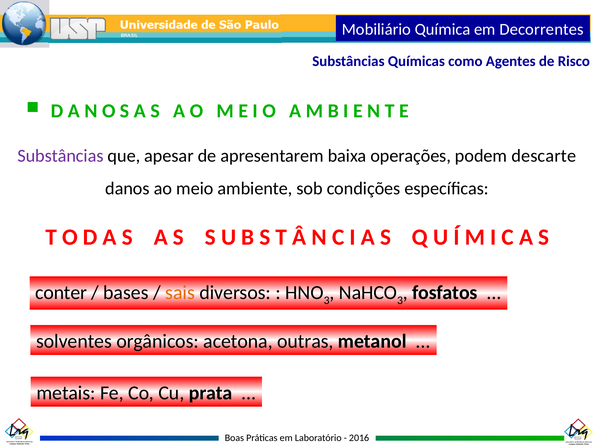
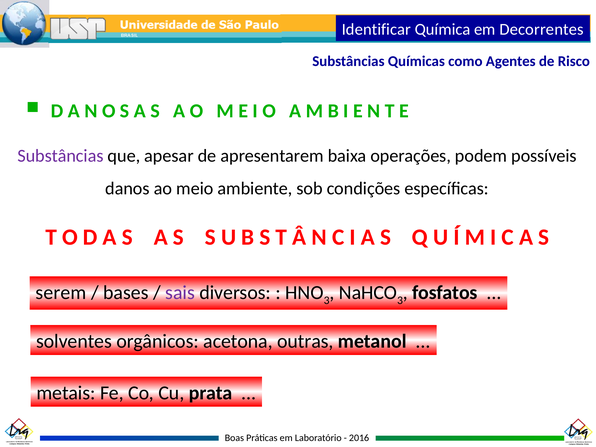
Mobiliário: Mobiliário -> Identificar (376, 29)
descarte: descarte -> possíveis (544, 156)
conter: conter -> serem (61, 293)
sais colour: orange -> purple (180, 293)
